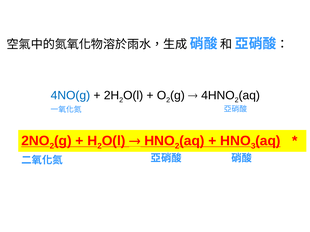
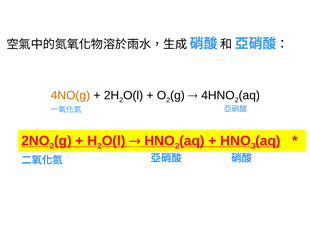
4NO(g colour: blue -> orange (70, 96)
